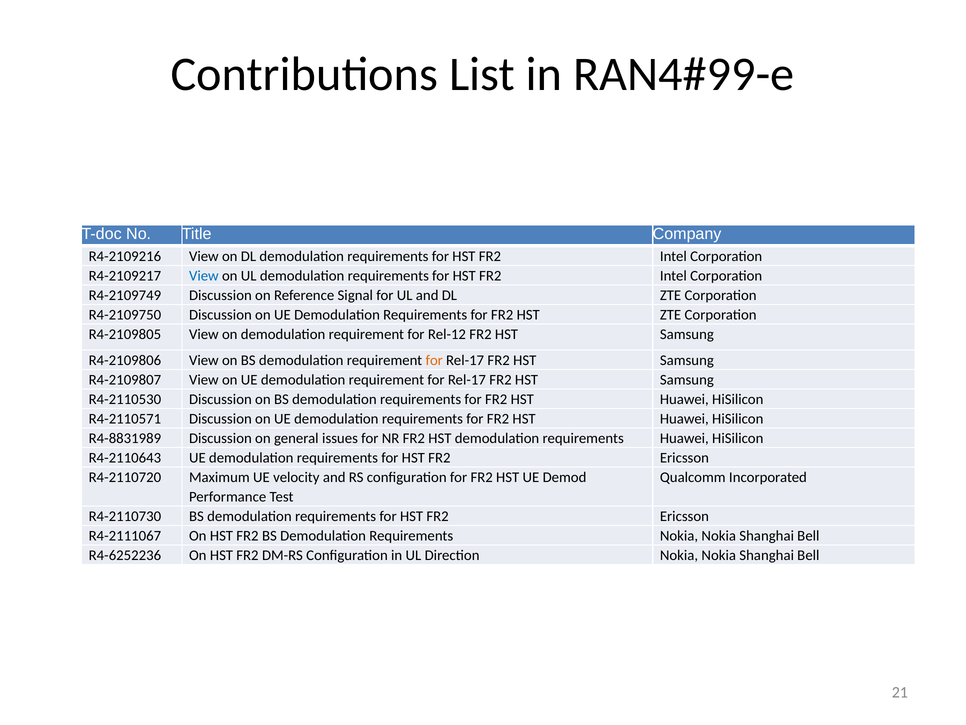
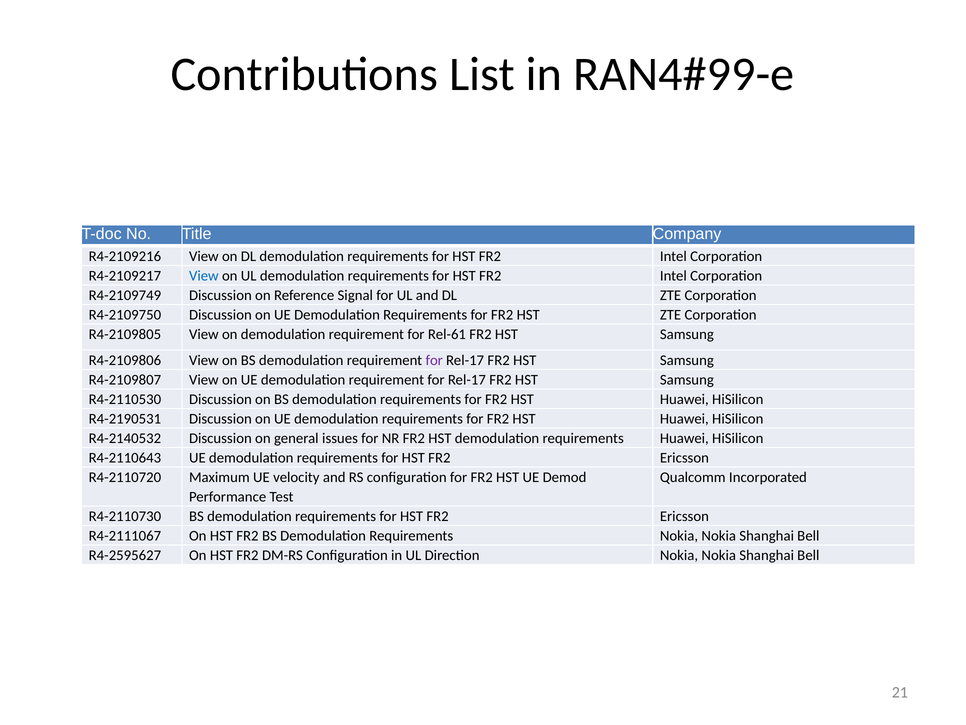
Rel-12: Rel-12 -> Rel-61 (447, 334)
for colour: orange -> purple (434, 360)
R4-2110571: R4-2110571 -> R4-2190531 (125, 419)
R4-8831989: R4-8831989 -> R4-2140532 (125, 438)
R4-6252236: R4-6252236 -> R4-2595627 (125, 555)
